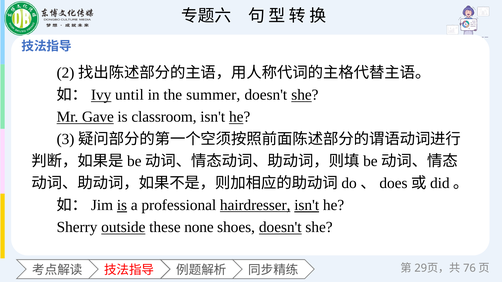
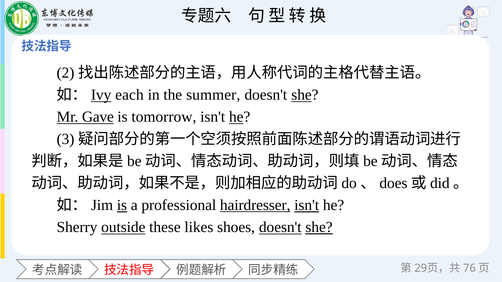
until: until -> each (129, 95)
classroom: classroom -> tomorrow (164, 117)
none: none -> likes (199, 227)
she underline: none -> present (319, 227)
